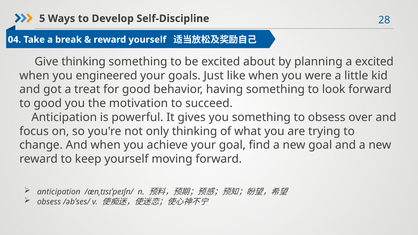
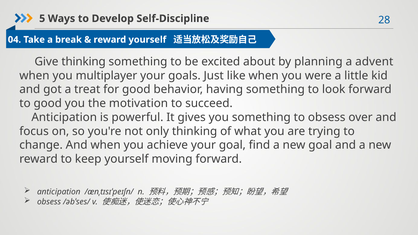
a excited: excited -> advent (374, 62)
engineered: engineered -> multiplayer (106, 76)
